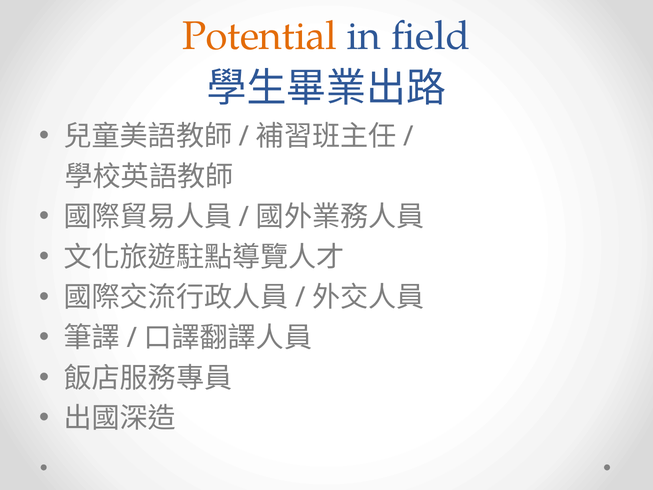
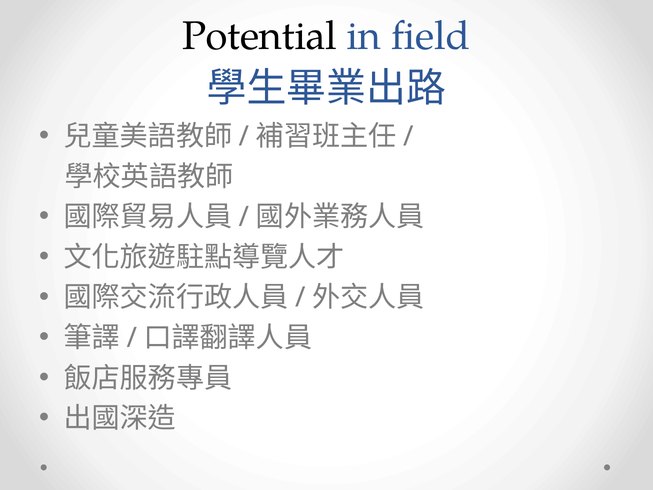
Potential colour: orange -> black (260, 36)
